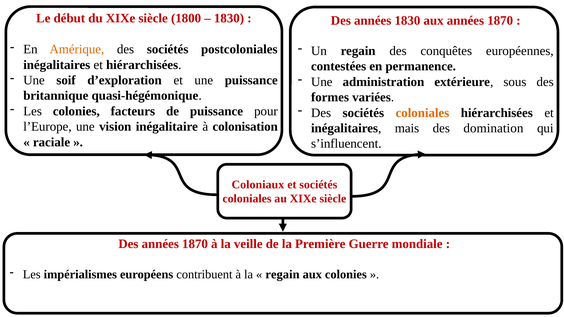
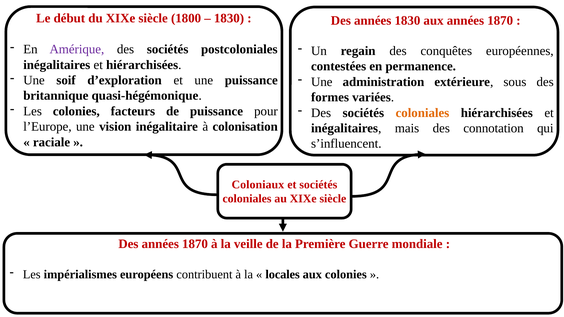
Amérique colour: orange -> purple (77, 49)
domination: domination -> connotation (494, 128)
regain: regain -> locales (283, 275)
